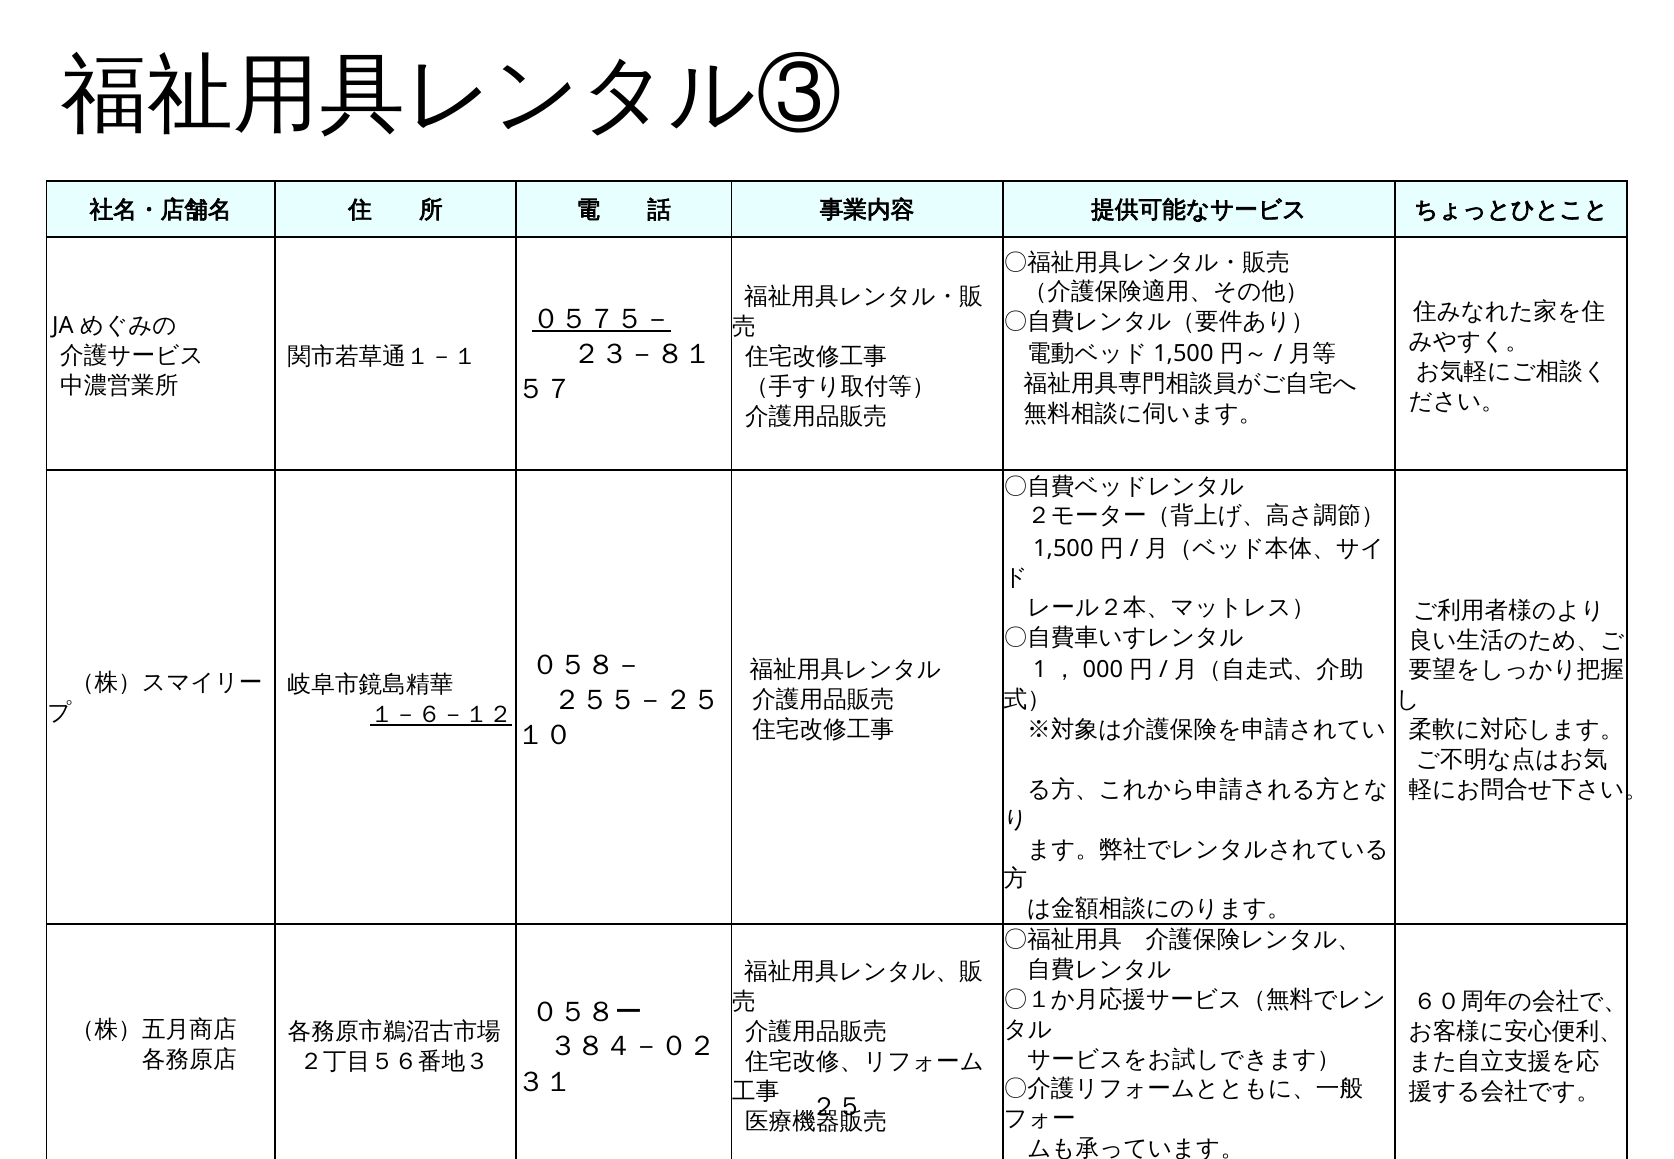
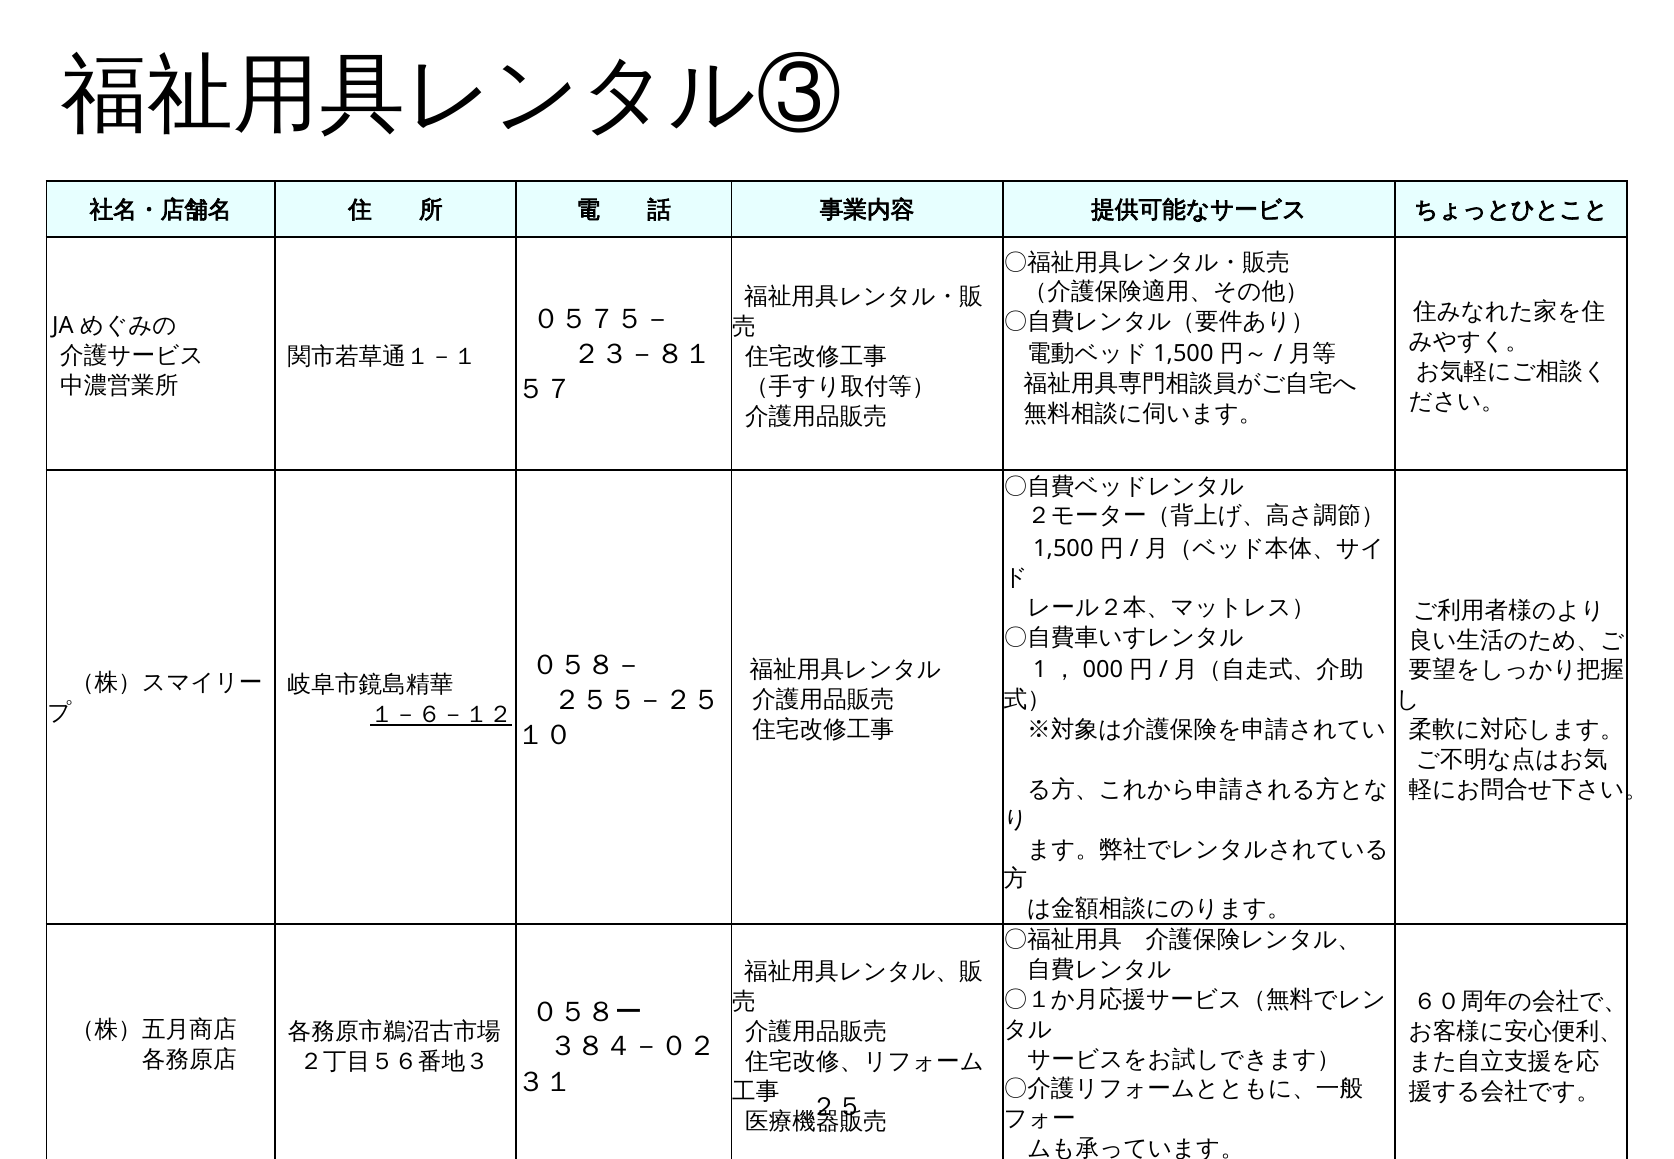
０５７５－ underline: present -> none (602, 319)
